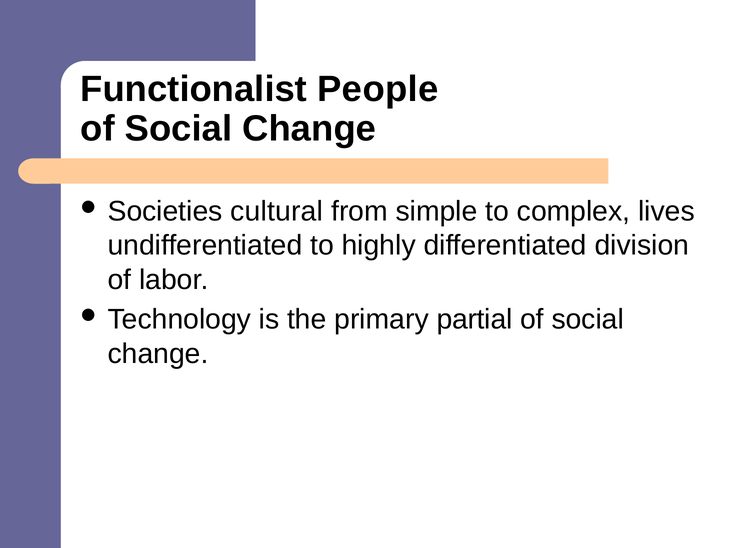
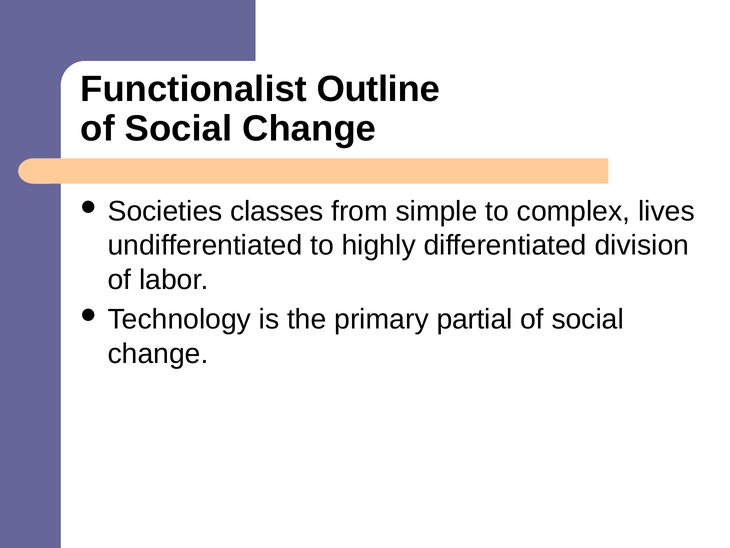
People: People -> Outline (378, 89)
cultural: cultural -> classes (277, 211)
